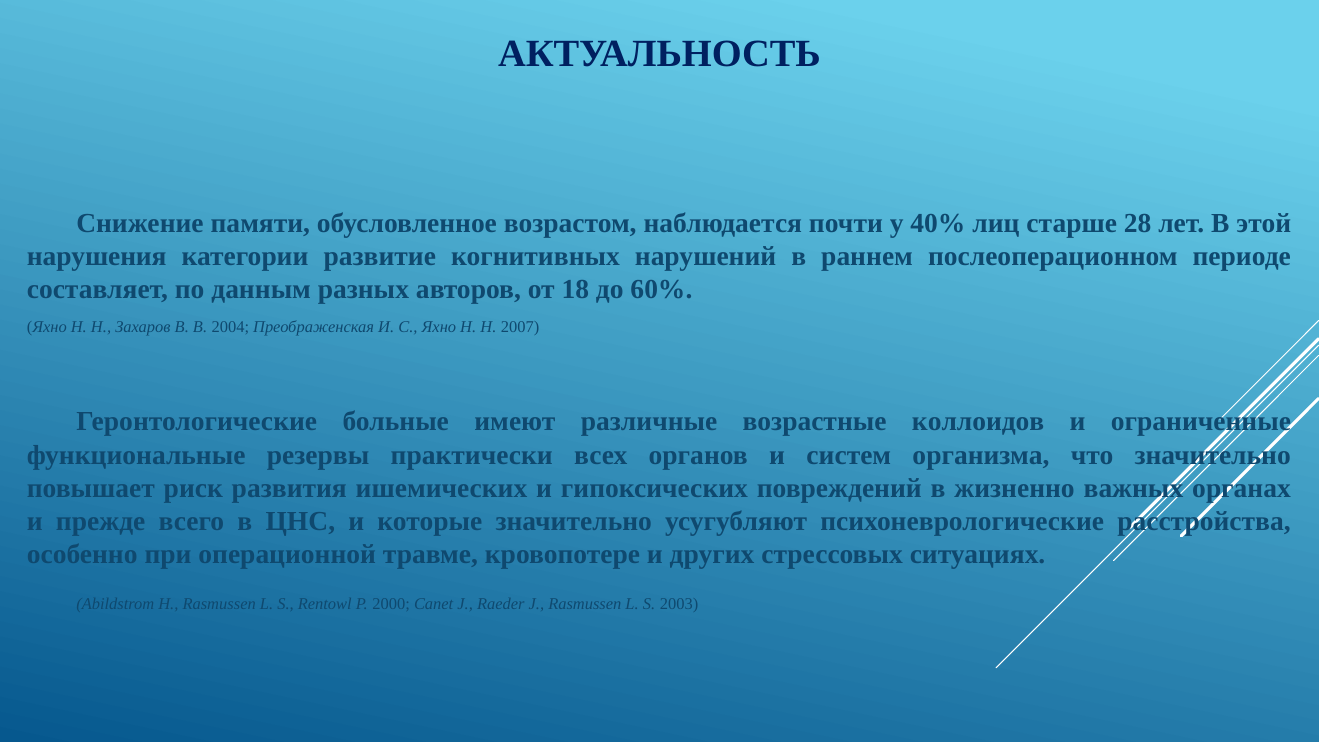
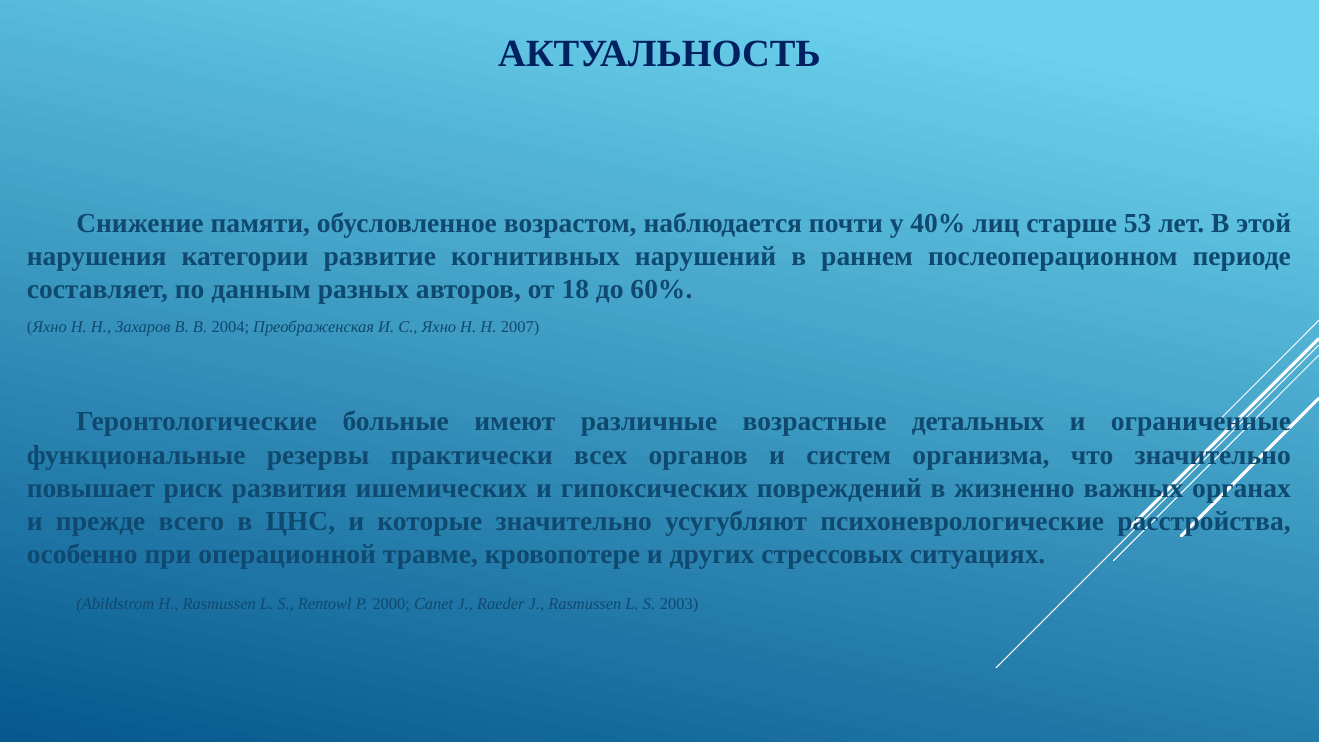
28: 28 -> 53 (1138, 223)
коллоидов: коллоидов -> детальных (978, 421)
